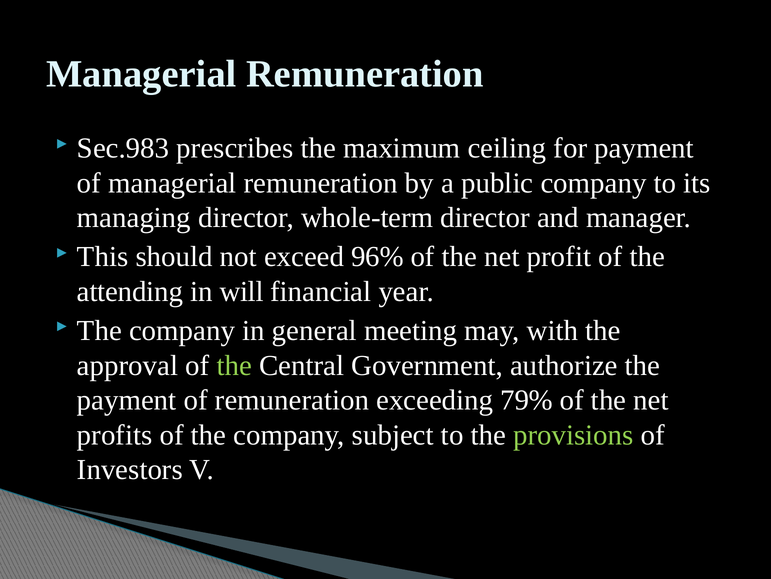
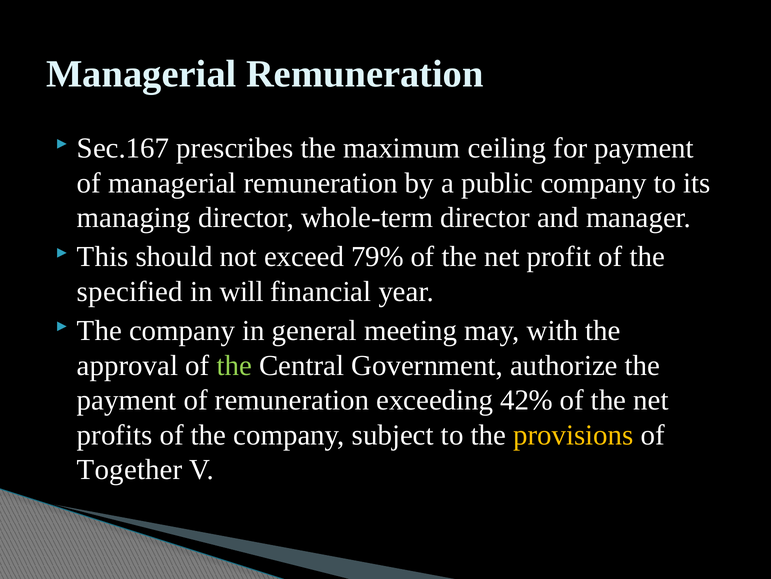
Sec.983: Sec.983 -> Sec.167 (123, 148)
96%: 96% -> 79% (378, 257)
attending: attending -> specified (130, 291)
79%: 79% -> 42% (527, 400)
provisions colour: light green -> yellow (573, 434)
Investors: Investors -> Together (130, 469)
